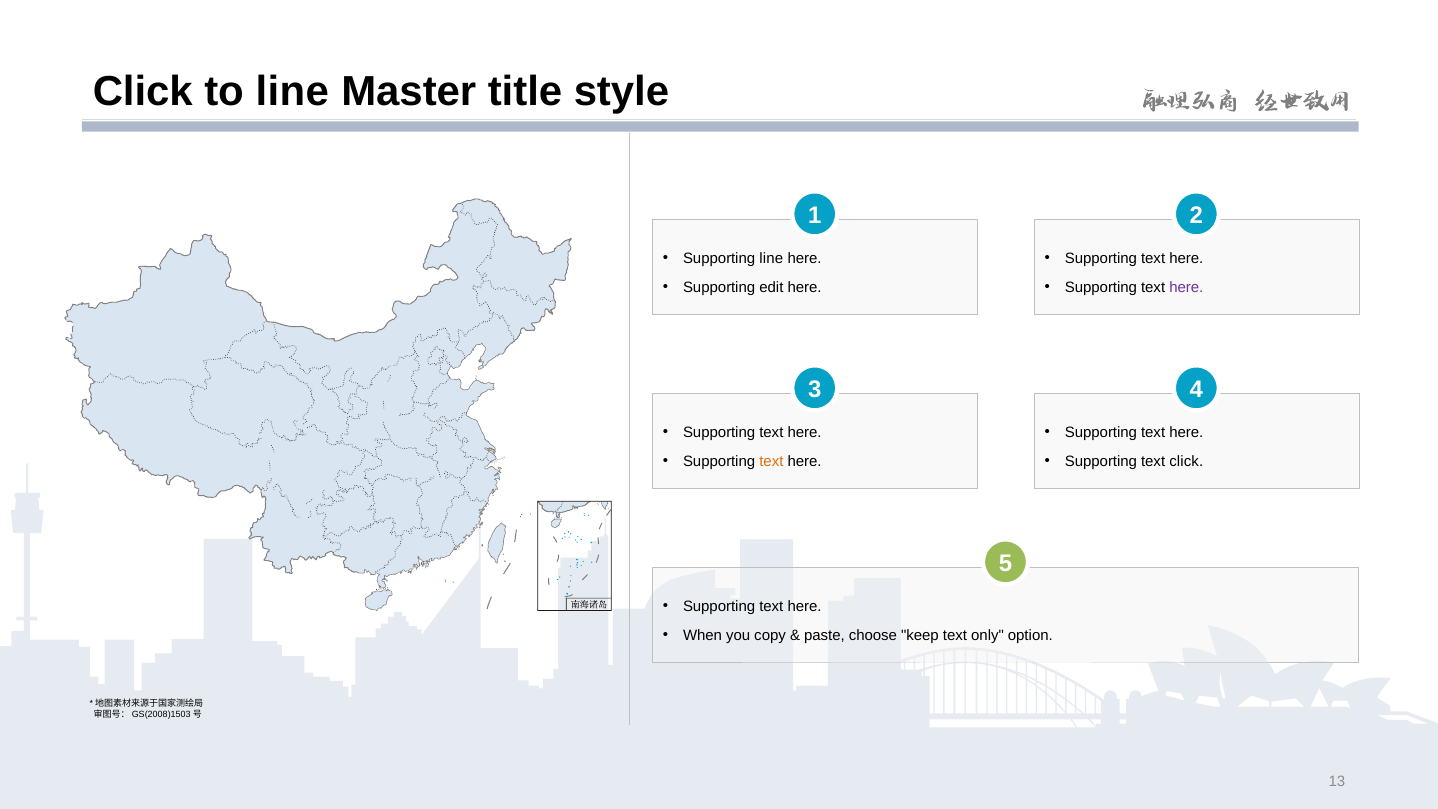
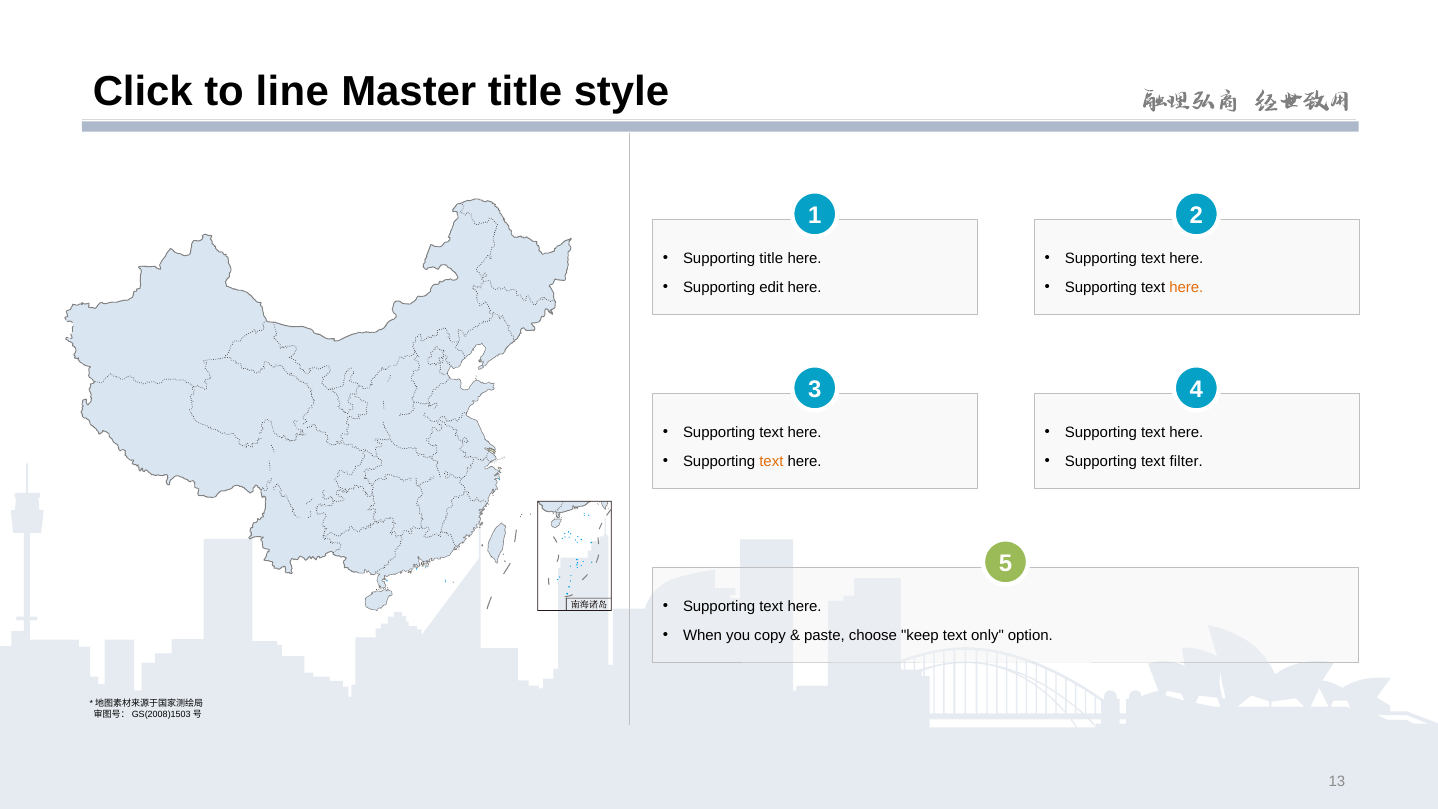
Supporting line: line -> title (771, 259)
here colour: purple -> orange (1186, 287)
text click: click -> filter (1186, 461)
